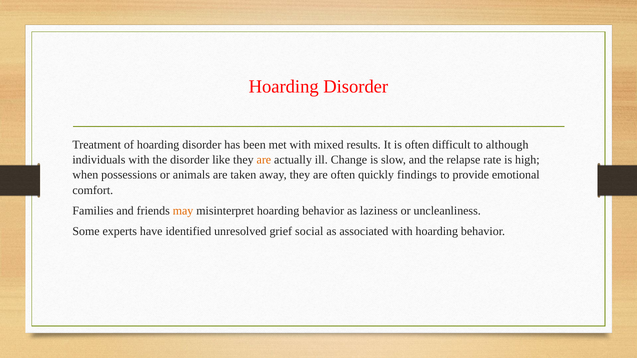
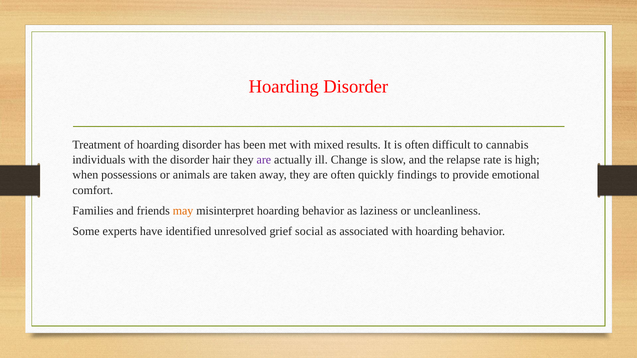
although: although -> cannabis (507, 145)
like: like -> hair (221, 160)
are colour: orange -> purple (264, 160)
